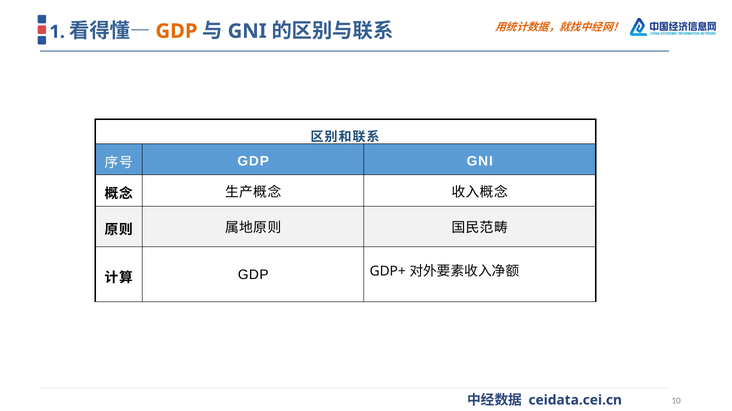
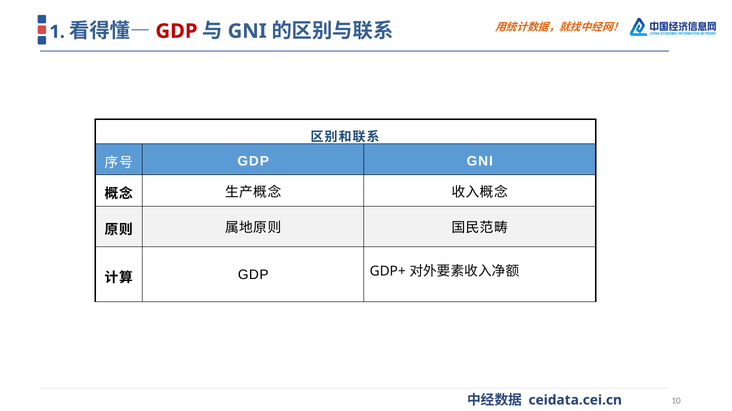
GDP colour: orange -> red (176, 31)
